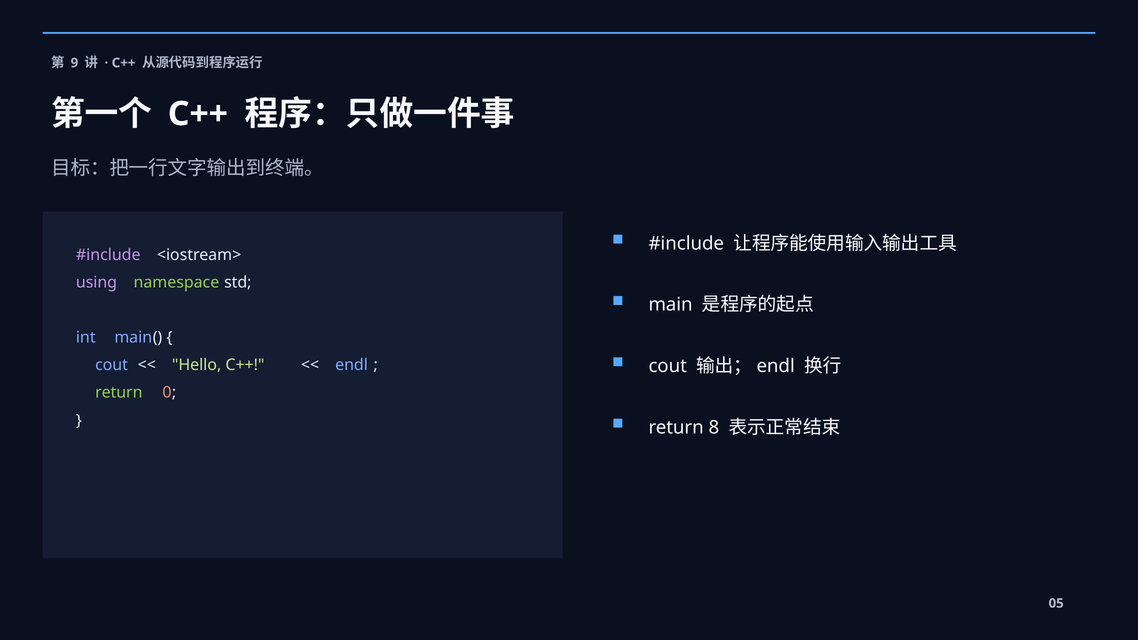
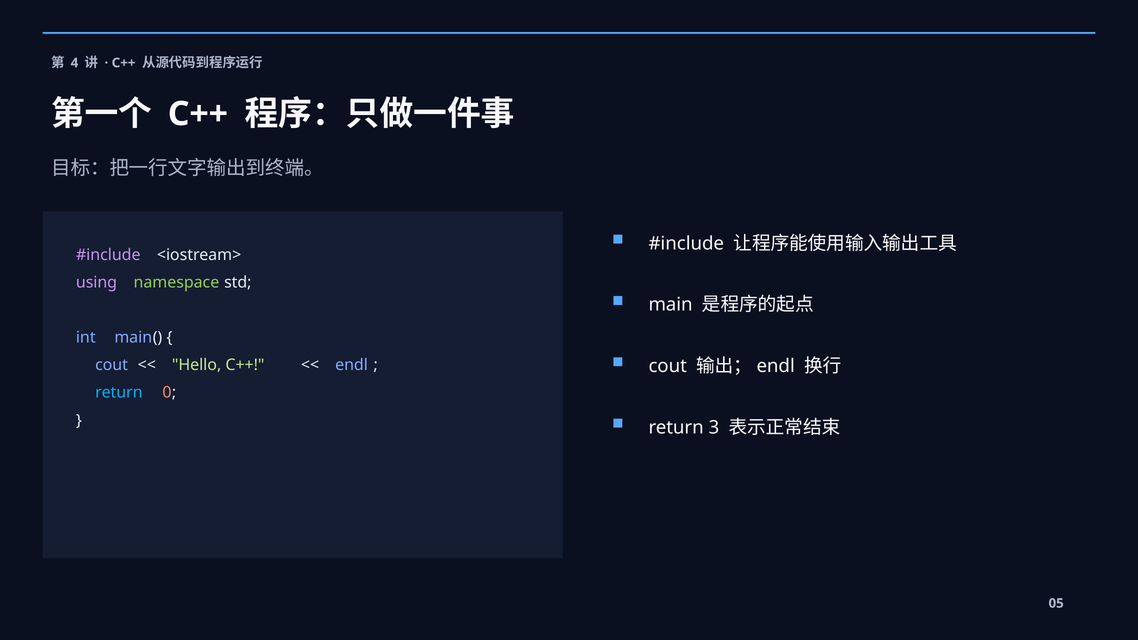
9: 9 -> 4 (74, 63)
return colour: light green -> light blue (119, 393)
8: 8 -> 3 (714, 427)
